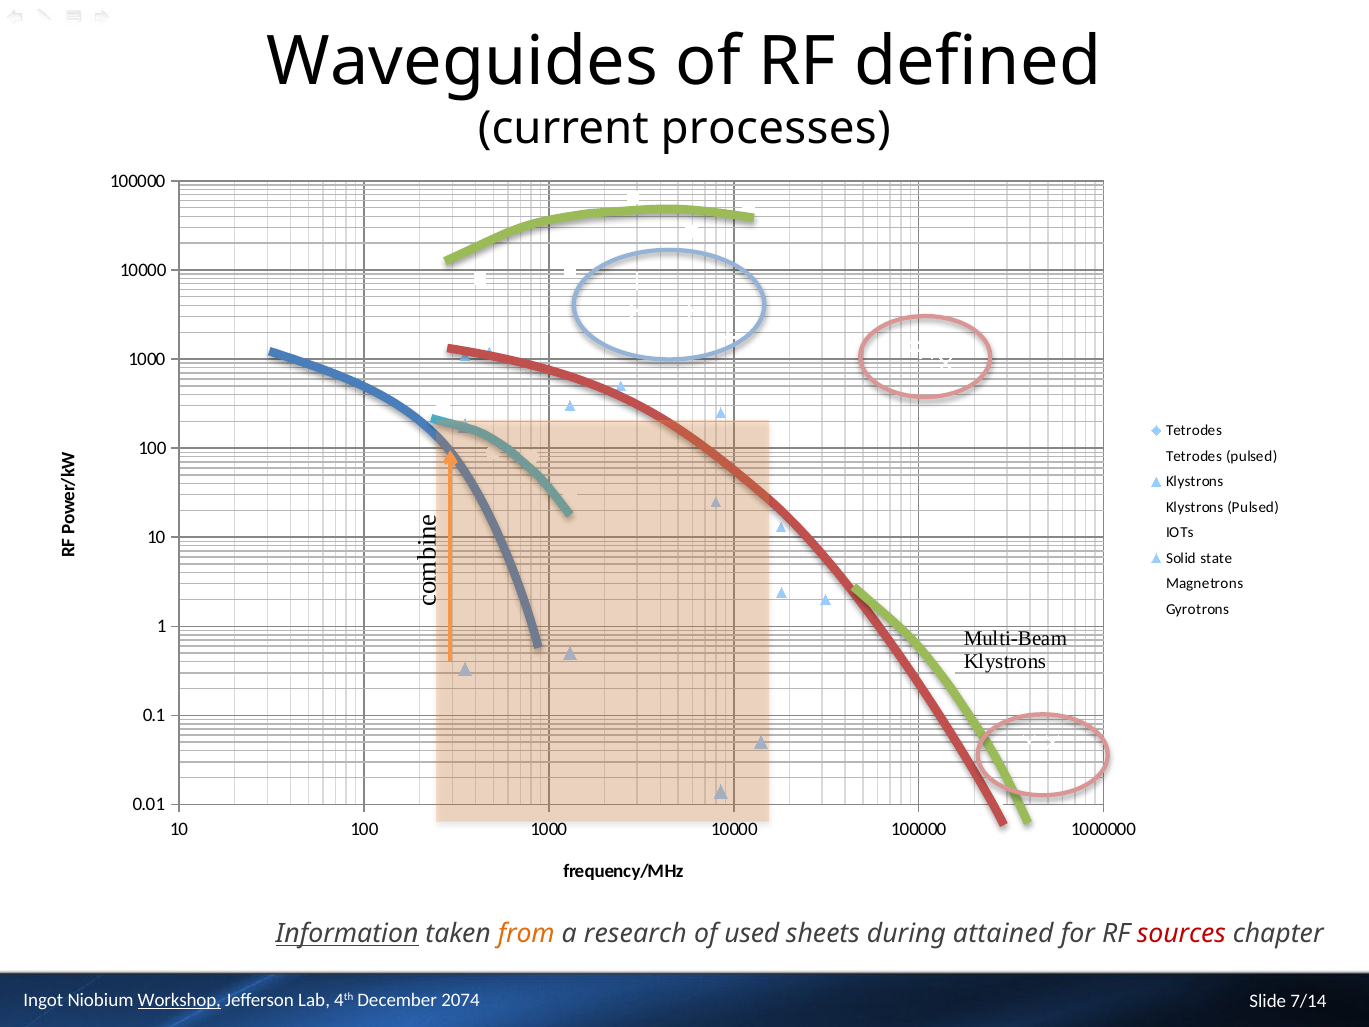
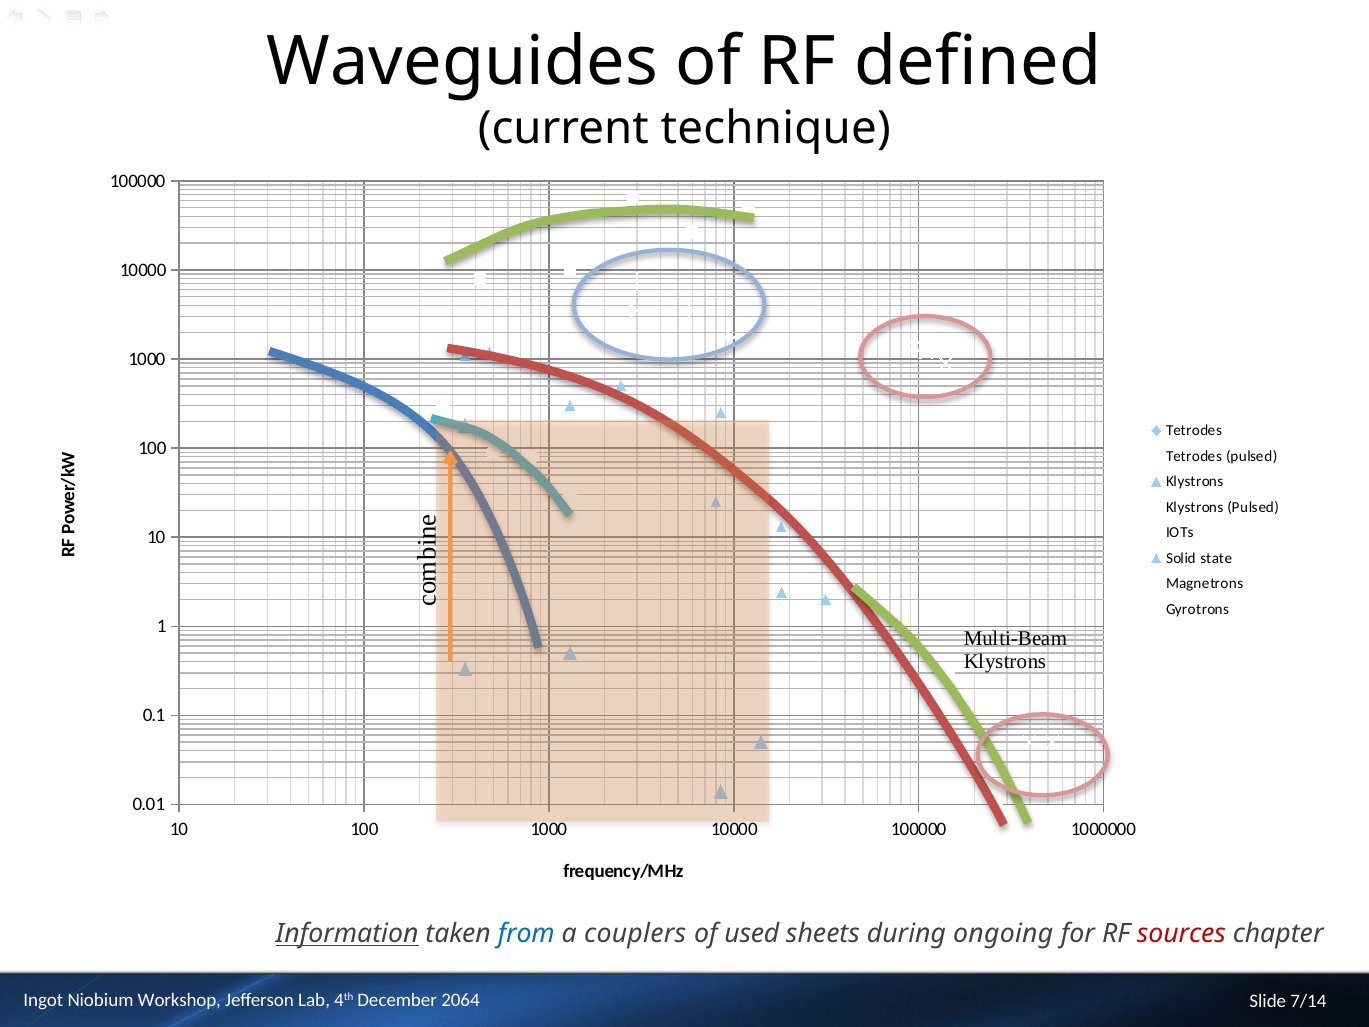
processes: processes -> technique (776, 129)
from colour: orange -> blue (526, 934)
research: research -> couplers (635, 934)
attained: attained -> ongoing (1003, 934)
Workshop underline: present -> none (179, 1000)
2074: 2074 -> 2064 (461, 1000)
